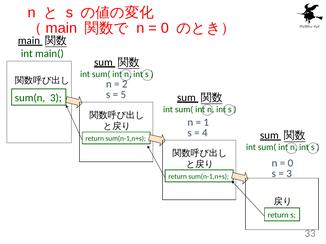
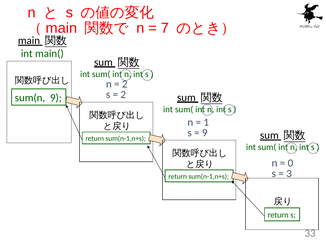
0: 0 -> 7 (165, 28)
5: 5 -> 2 (123, 95)
sum(n 3: 3 -> 9 (56, 98)
4: 4 -> 9 (205, 133)
